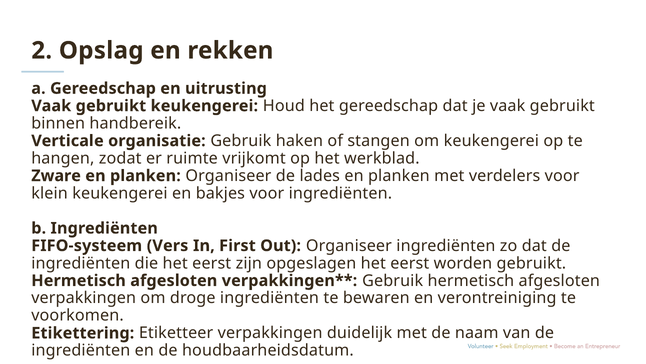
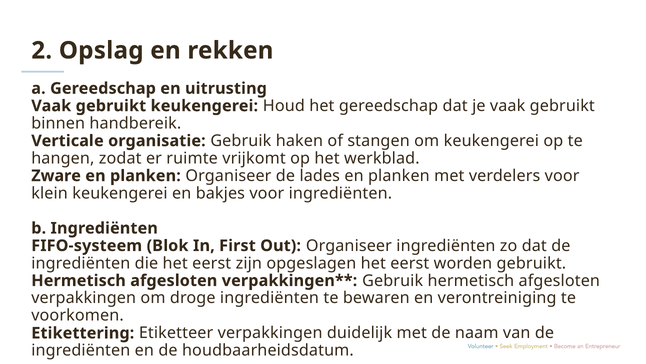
Vers: Vers -> Blok (168, 245)
